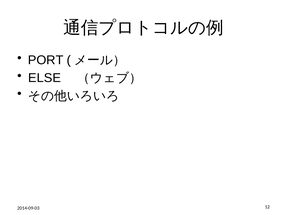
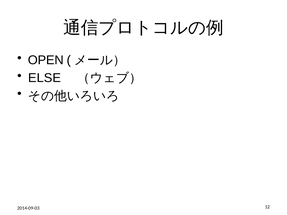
PORT: PORT -> OPEN (46, 60)
